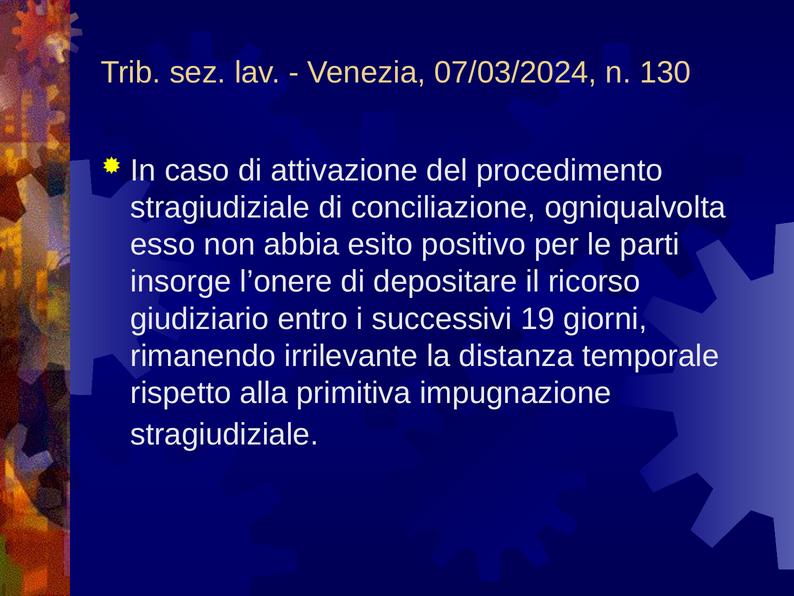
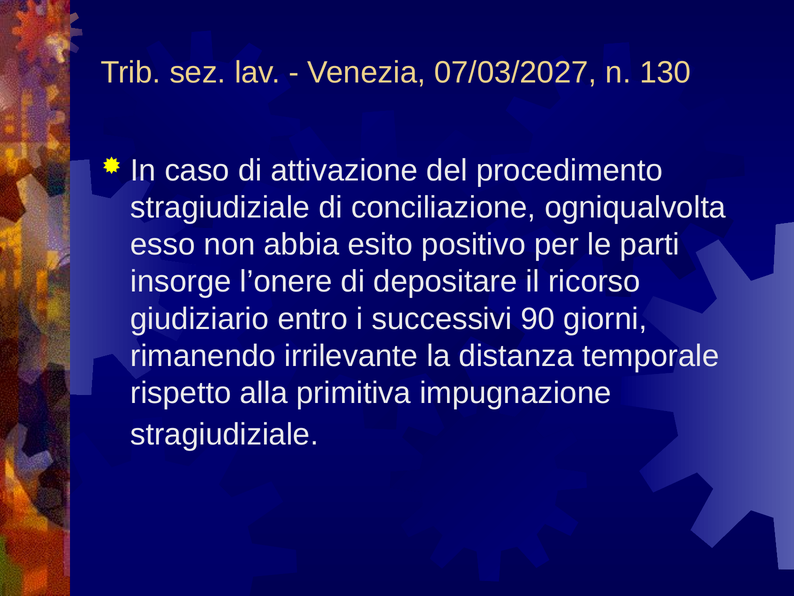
07/03/2024: 07/03/2024 -> 07/03/2027 (516, 72)
19: 19 -> 90 (538, 319)
